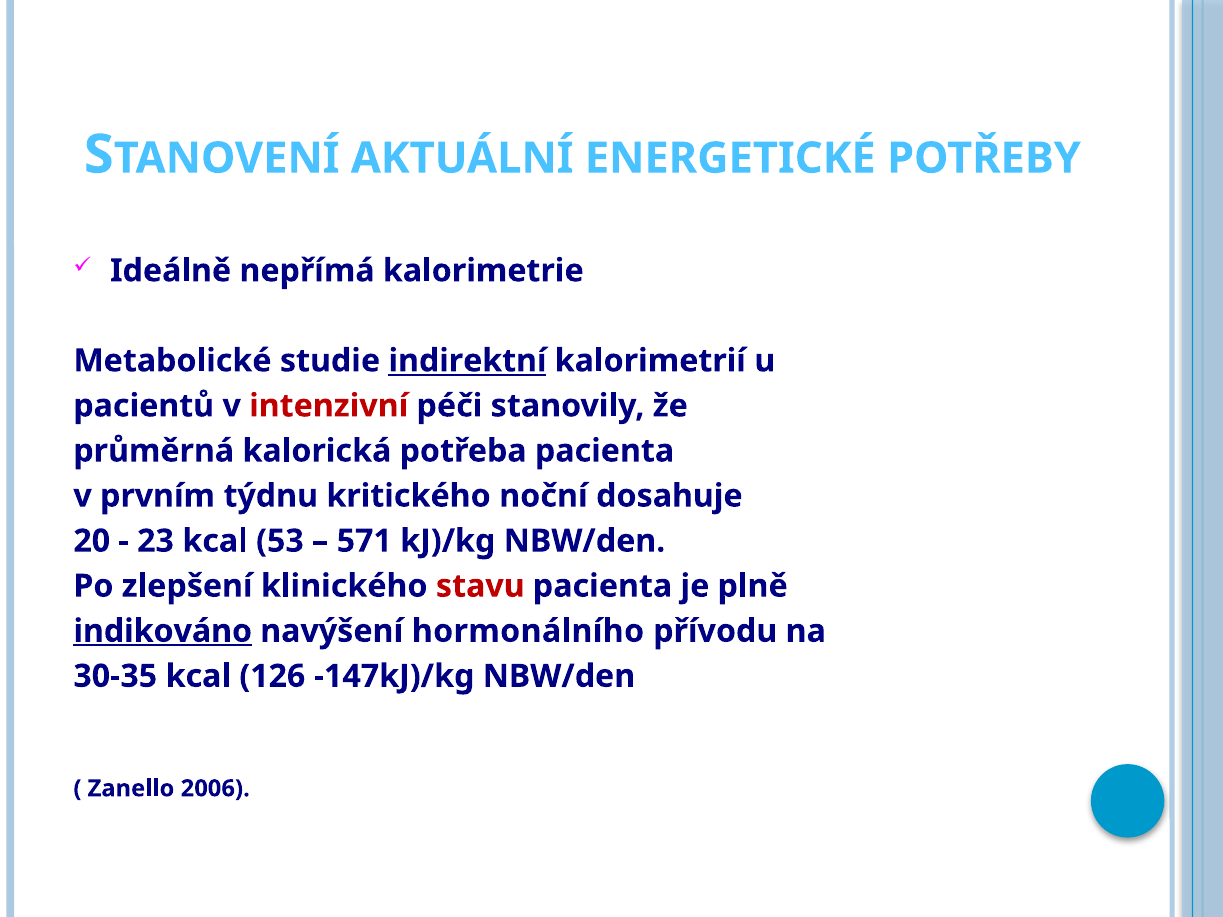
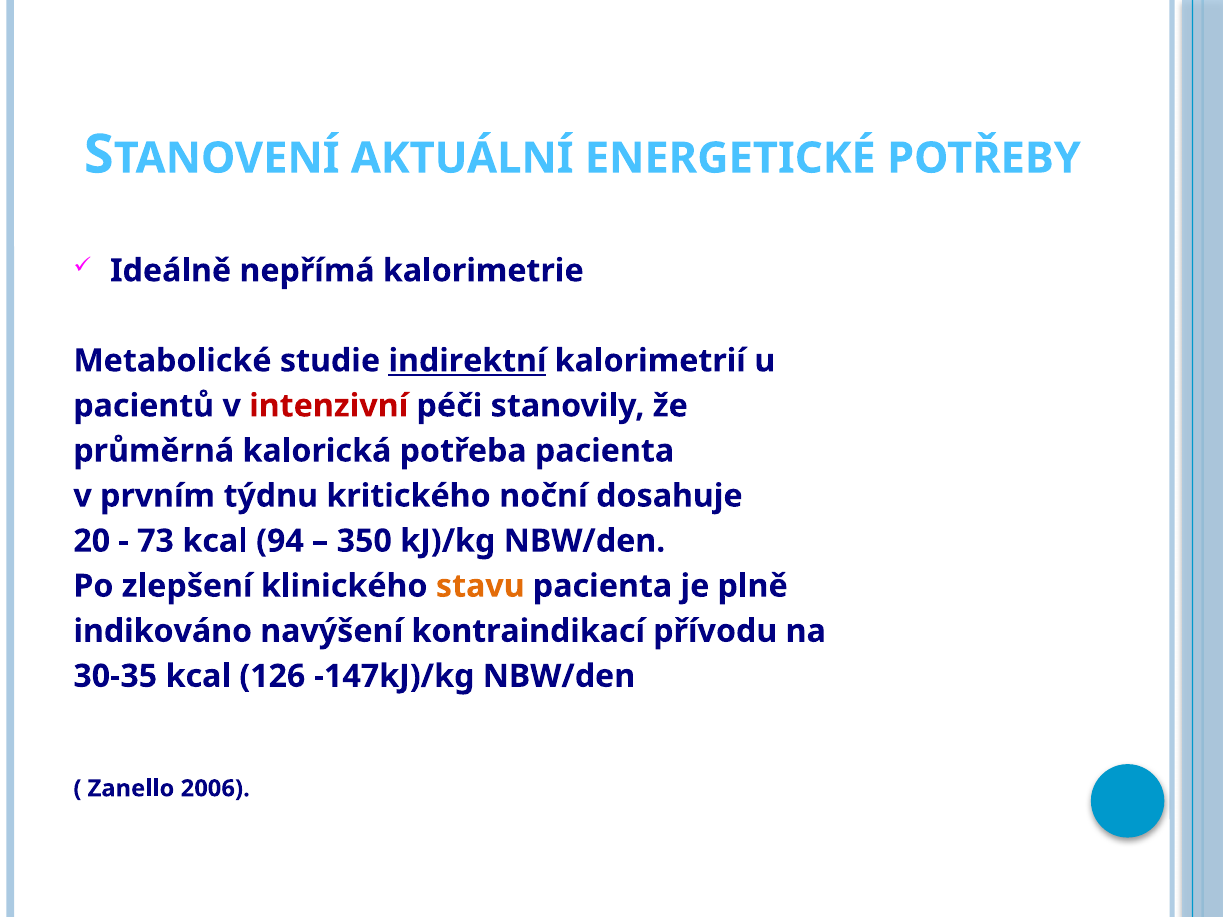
23: 23 -> 73 (156, 541)
53: 53 -> 94 (280, 541)
571: 571 -> 350 (364, 541)
stavu colour: red -> orange (480, 586)
indikováno underline: present -> none (163, 631)
hormonálního: hormonálního -> kontraindikací (528, 631)
